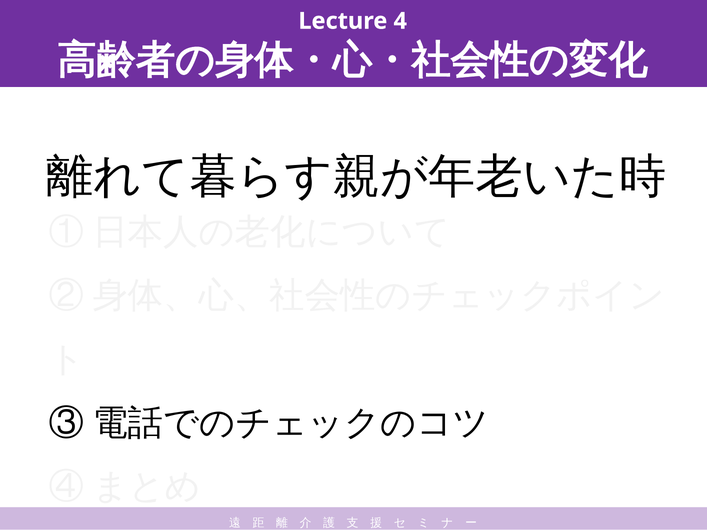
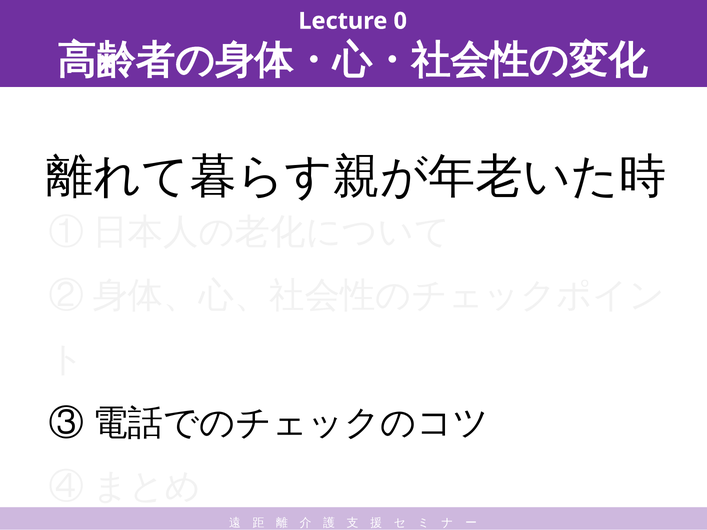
4: 4 -> 0 (400, 21)
